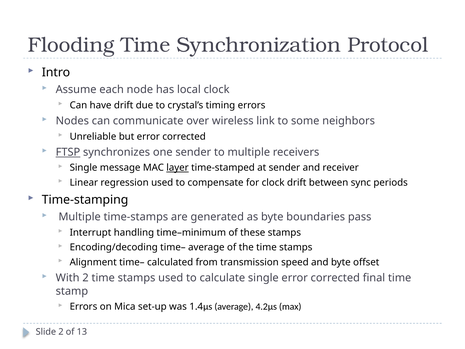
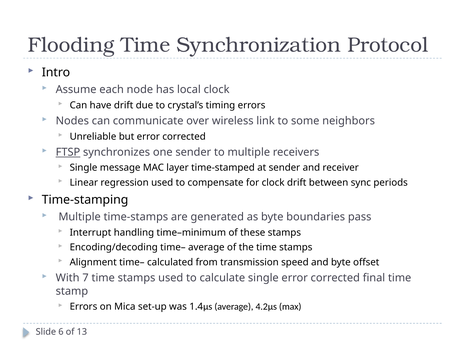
layer underline: present -> none (178, 168)
With 2: 2 -> 7 (86, 278)
Slide 2: 2 -> 6 (61, 332)
